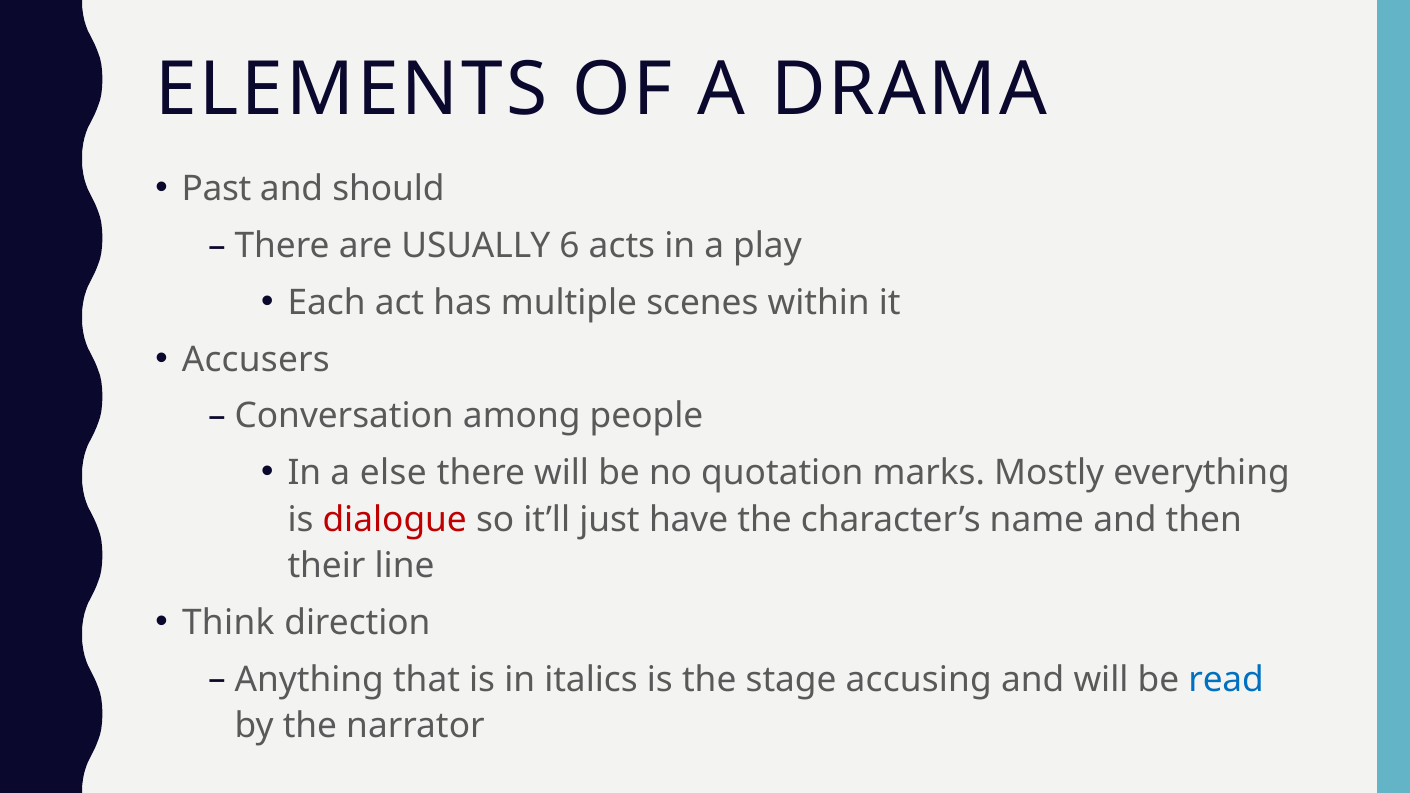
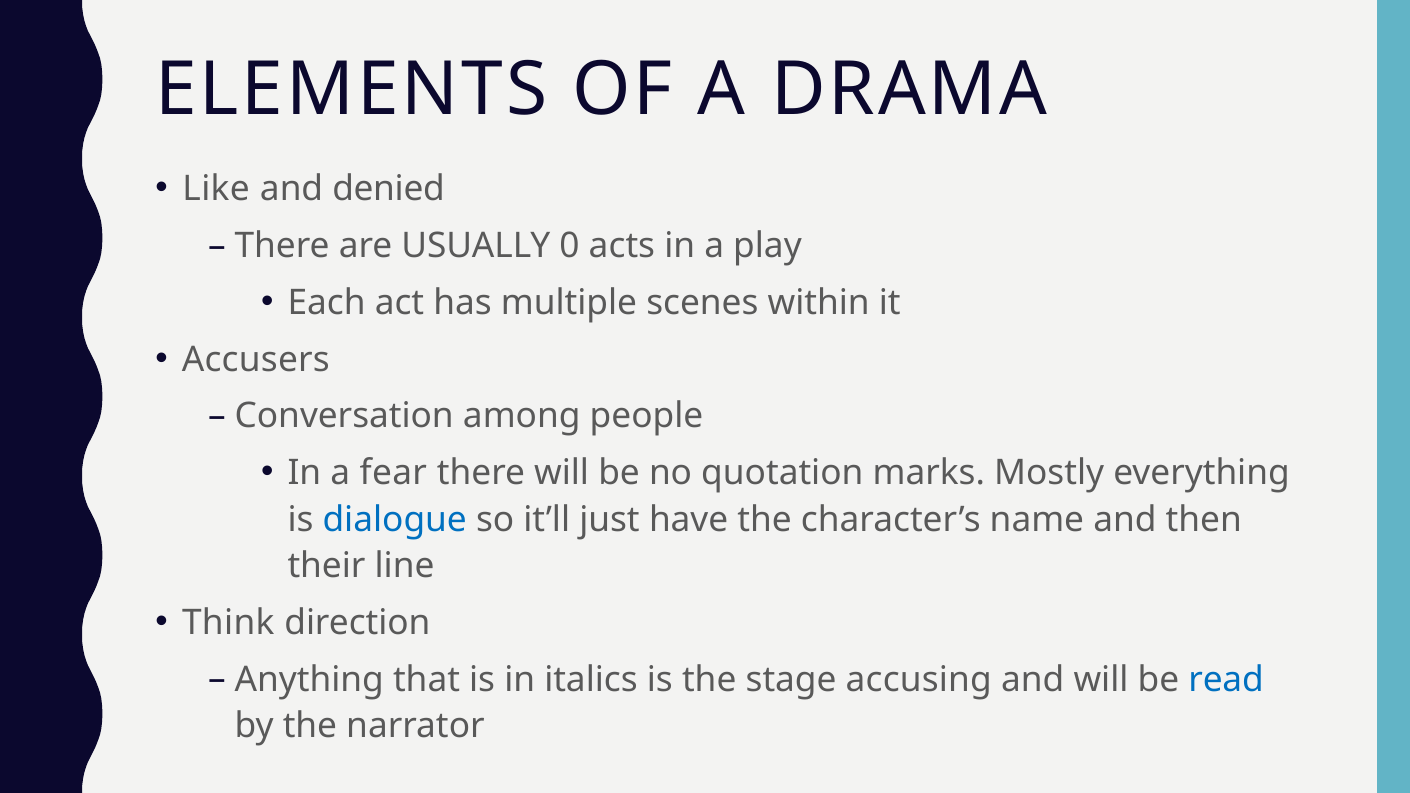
Past: Past -> Like (216, 189)
should: should -> denied (389, 189)
6: 6 -> 0 (570, 246)
else: else -> fear (393, 473)
dialogue colour: red -> blue (395, 520)
